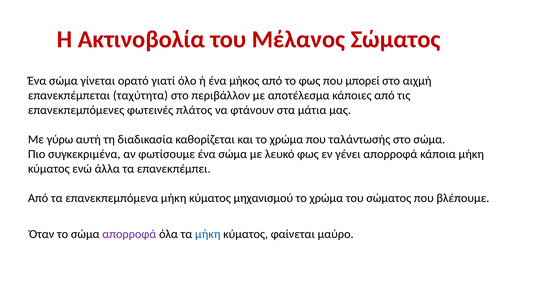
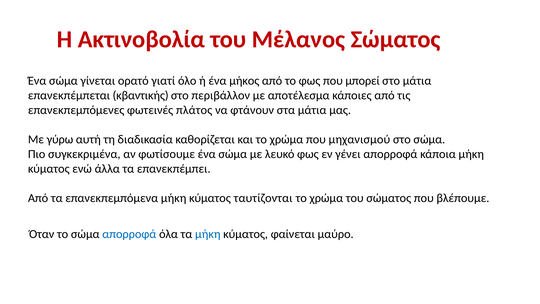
στο αιχμή: αιχμή -> μάτια (417, 81)
ταχύτητα: ταχύτητα -> κβαντικής (141, 95)
ταλάντωσής: ταλάντωσής -> μηχανισμού (359, 139)
μηχανισμού: μηχανισμού -> ταυτίζονται (263, 198)
απορροφά colour: purple -> blue (129, 234)
